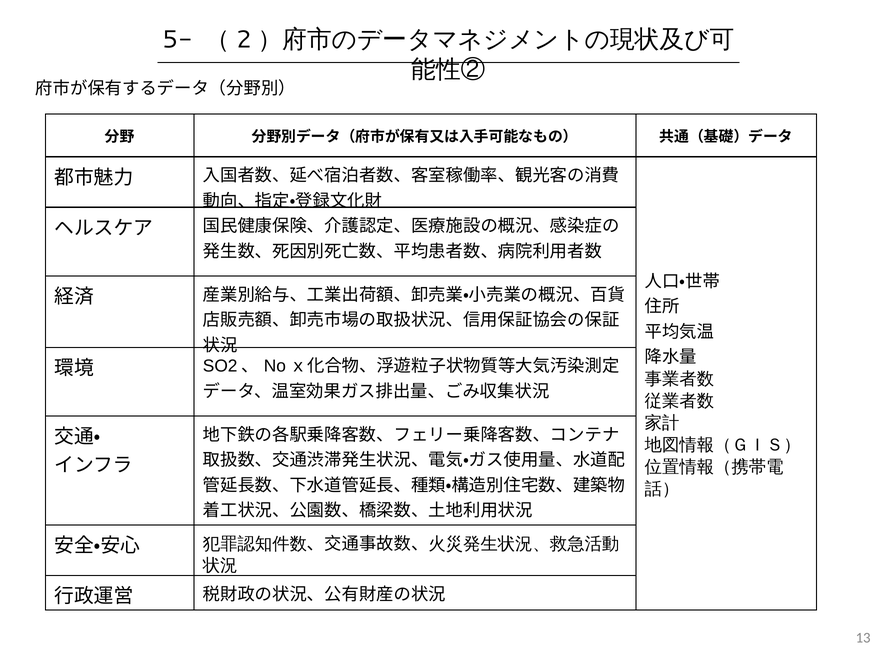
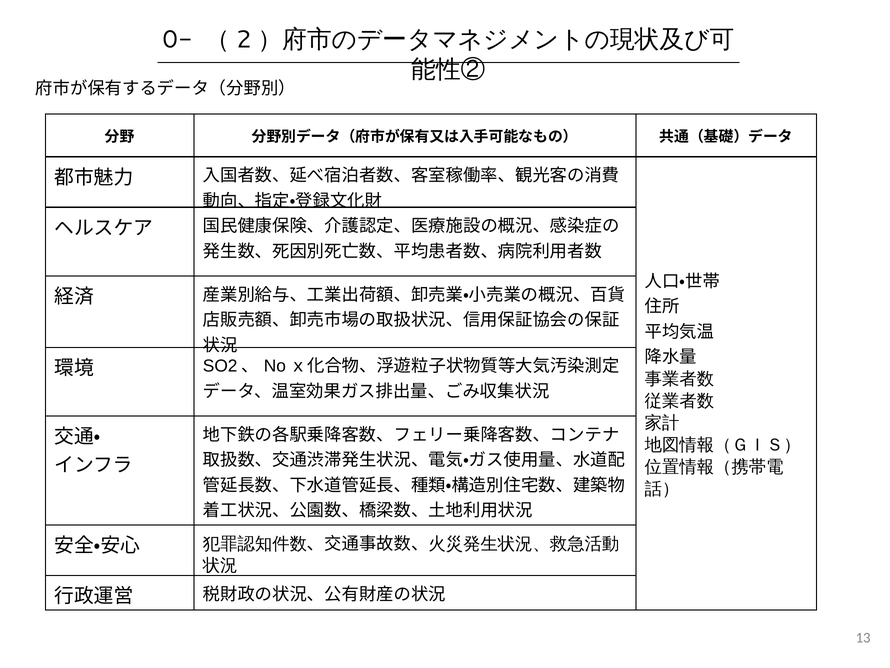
5-: 5- -> 0- (177, 40)
